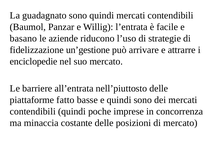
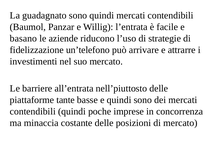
un’gestione: un’gestione -> un’telefono (88, 50)
enciclopedie: enciclopedie -> investimenti (34, 61)
fatto: fatto -> tante (66, 100)
